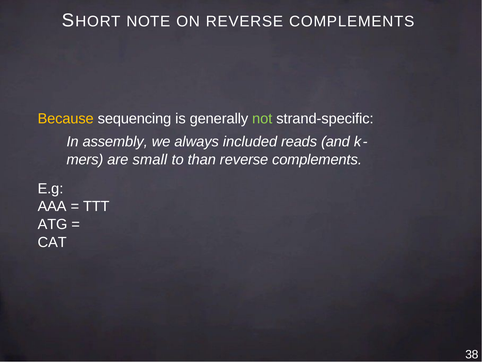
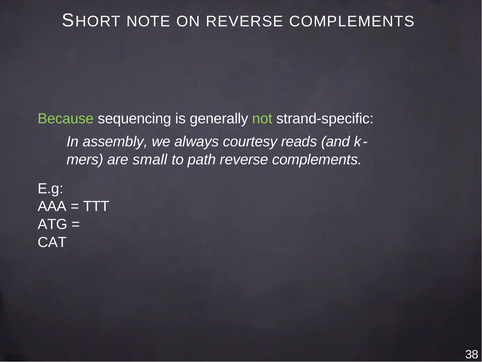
Because colour: yellow -> light green (66, 119)
included: included -> courtesy (250, 142)
than: than -> path (202, 160)
